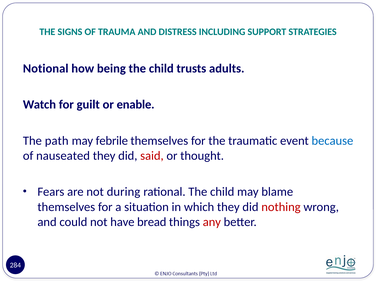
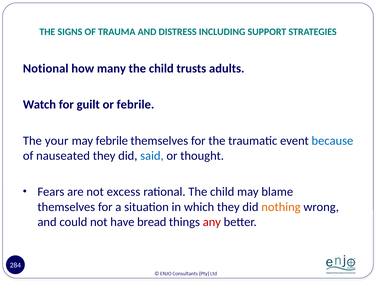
being: being -> many (111, 68)
or enable: enable -> febrile (135, 105)
path: path -> your (57, 141)
said colour: red -> blue (152, 156)
during: during -> excess (124, 192)
nothing colour: red -> orange (281, 207)
